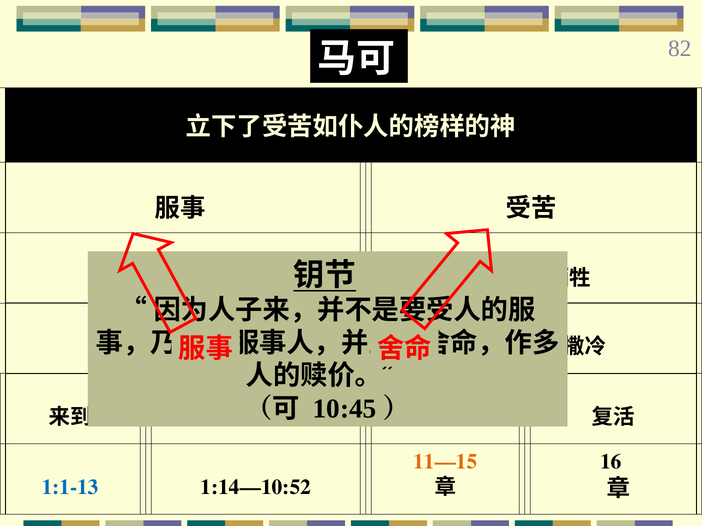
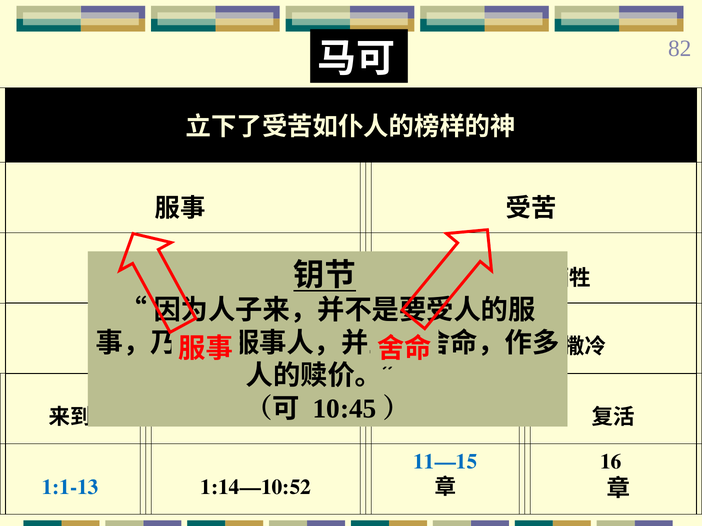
11—15 colour: orange -> blue (445, 462)
